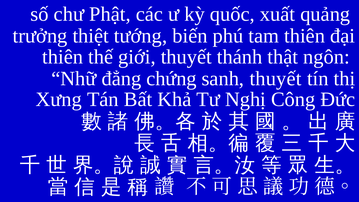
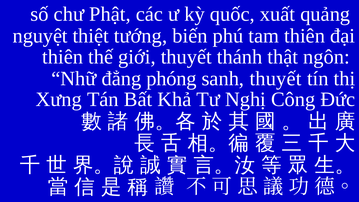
trưởng: trưởng -> nguyệt (40, 36)
chứng: chứng -> phóng (172, 79)
